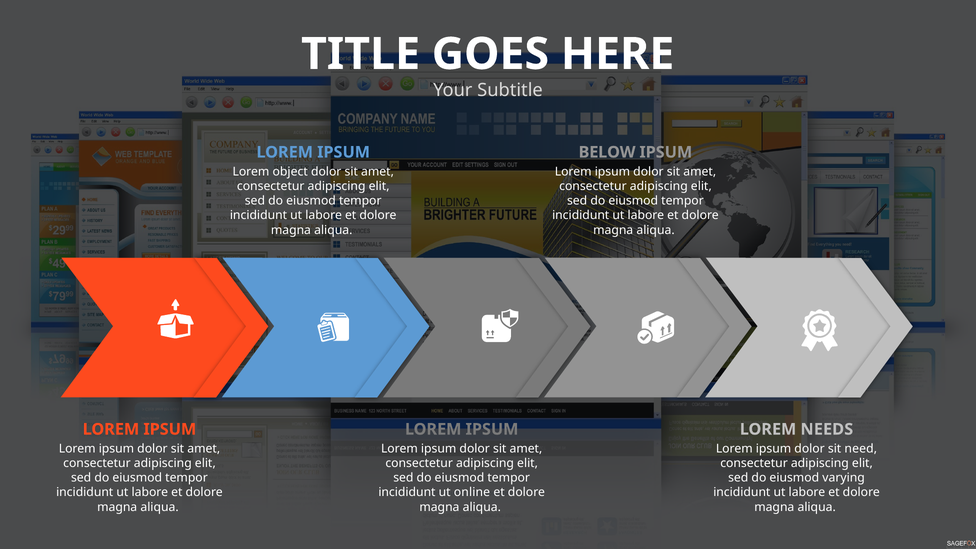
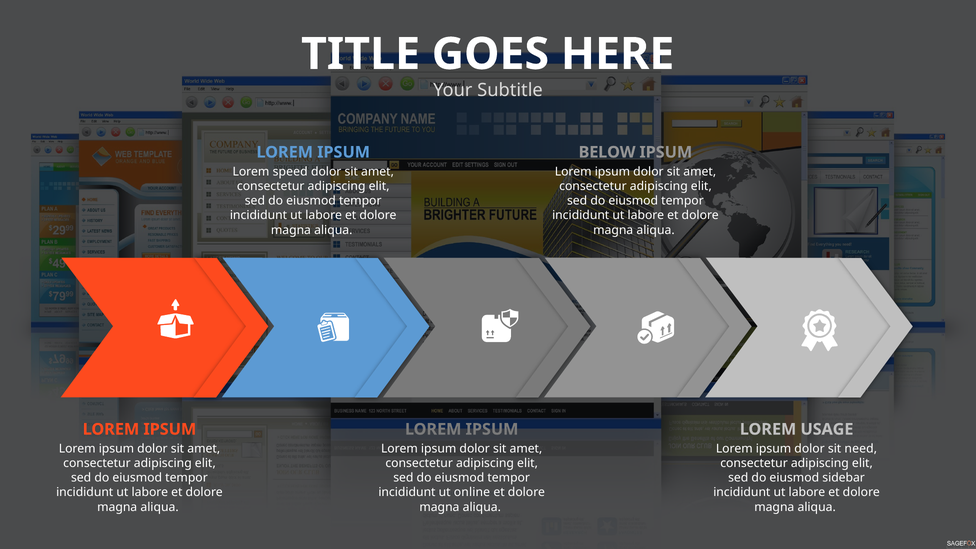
object: object -> speed (290, 171)
NEEDS: NEEDS -> USAGE (827, 429)
varying: varying -> sidebar (844, 478)
